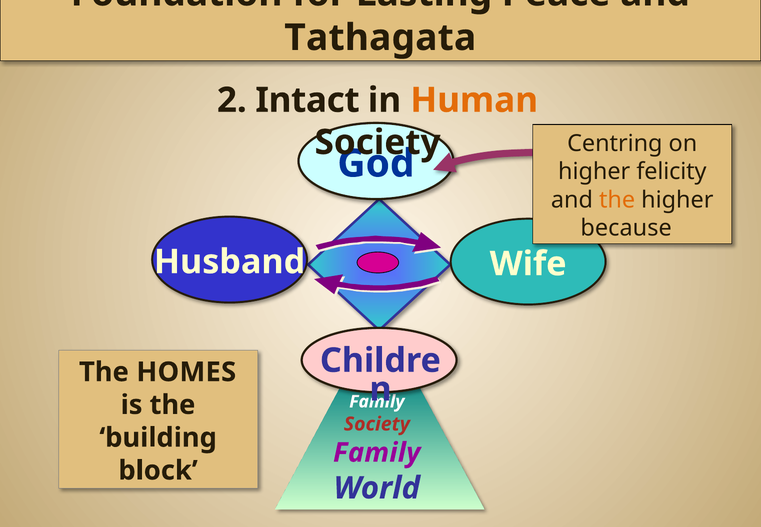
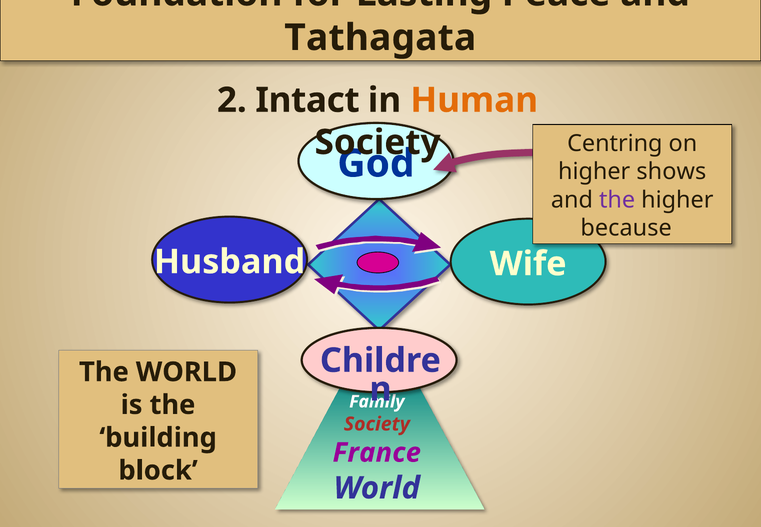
felicity: felicity -> shows (671, 172)
the colour: orange -> purple (617, 200)
The HOMES: HOMES -> WORLD (186, 372)
Family: Family -> France (377, 453)
